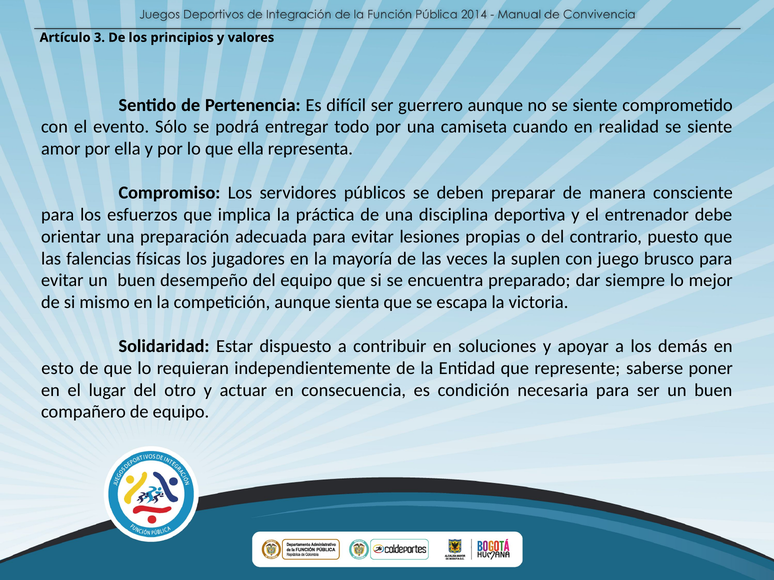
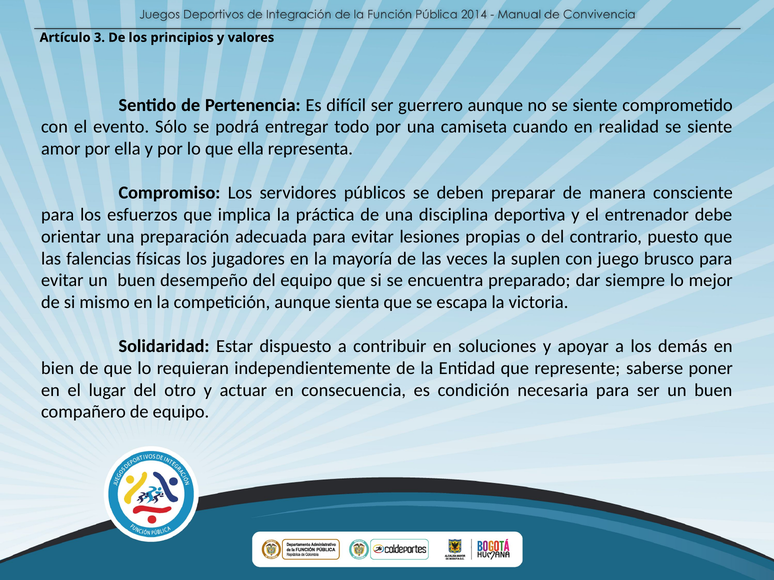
esto: esto -> bien (58, 368)
